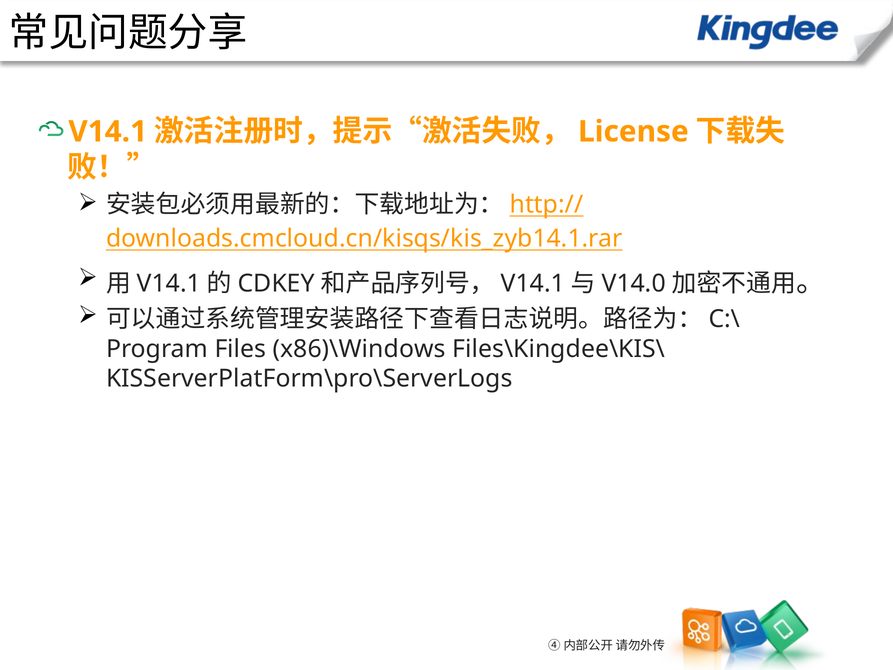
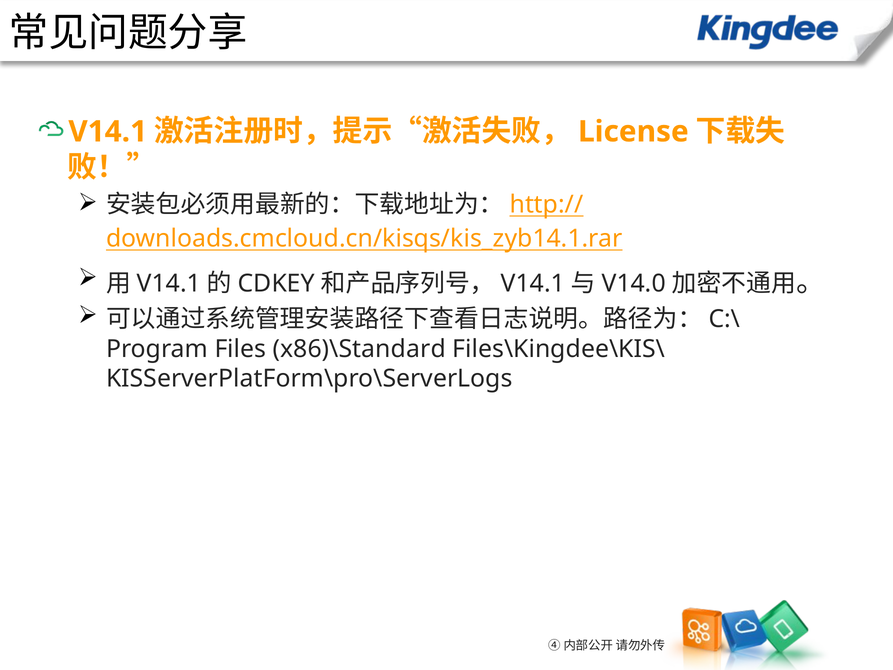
x86)\Windows: x86)\Windows -> x86)\Standard (359, 349)
